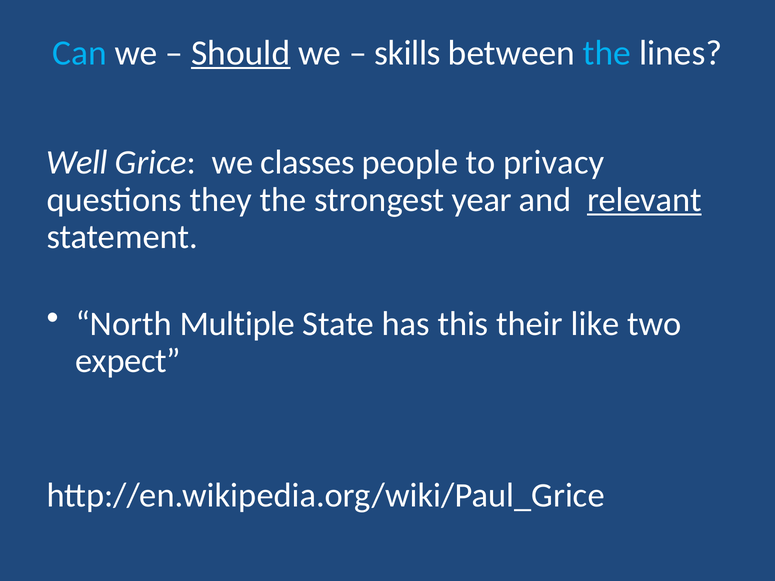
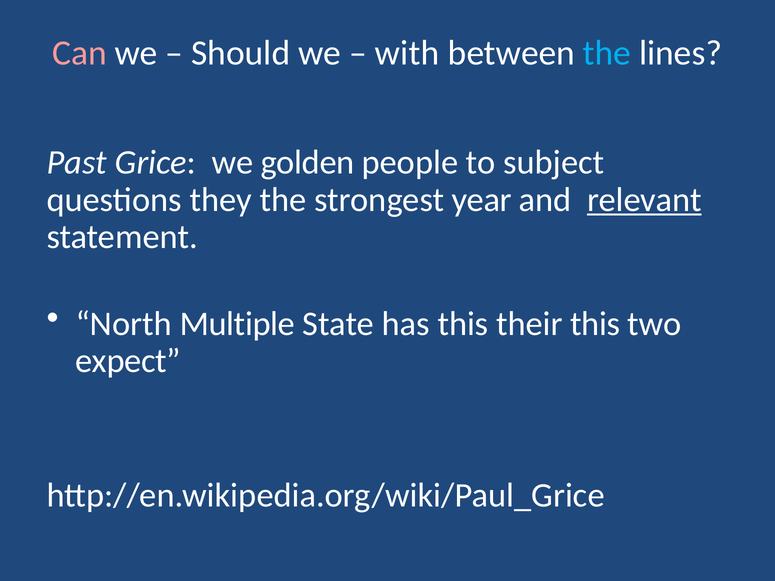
Can colour: light blue -> pink (80, 53)
Should underline: present -> none (241, 53)
skills: skills -> with (407, 53)
Well: Well -> Past (77, 163)
classes: classes -> golden (308, 163)
privacy: privacy -> subject (554, 163)
their like: like -> this (595, 324)
